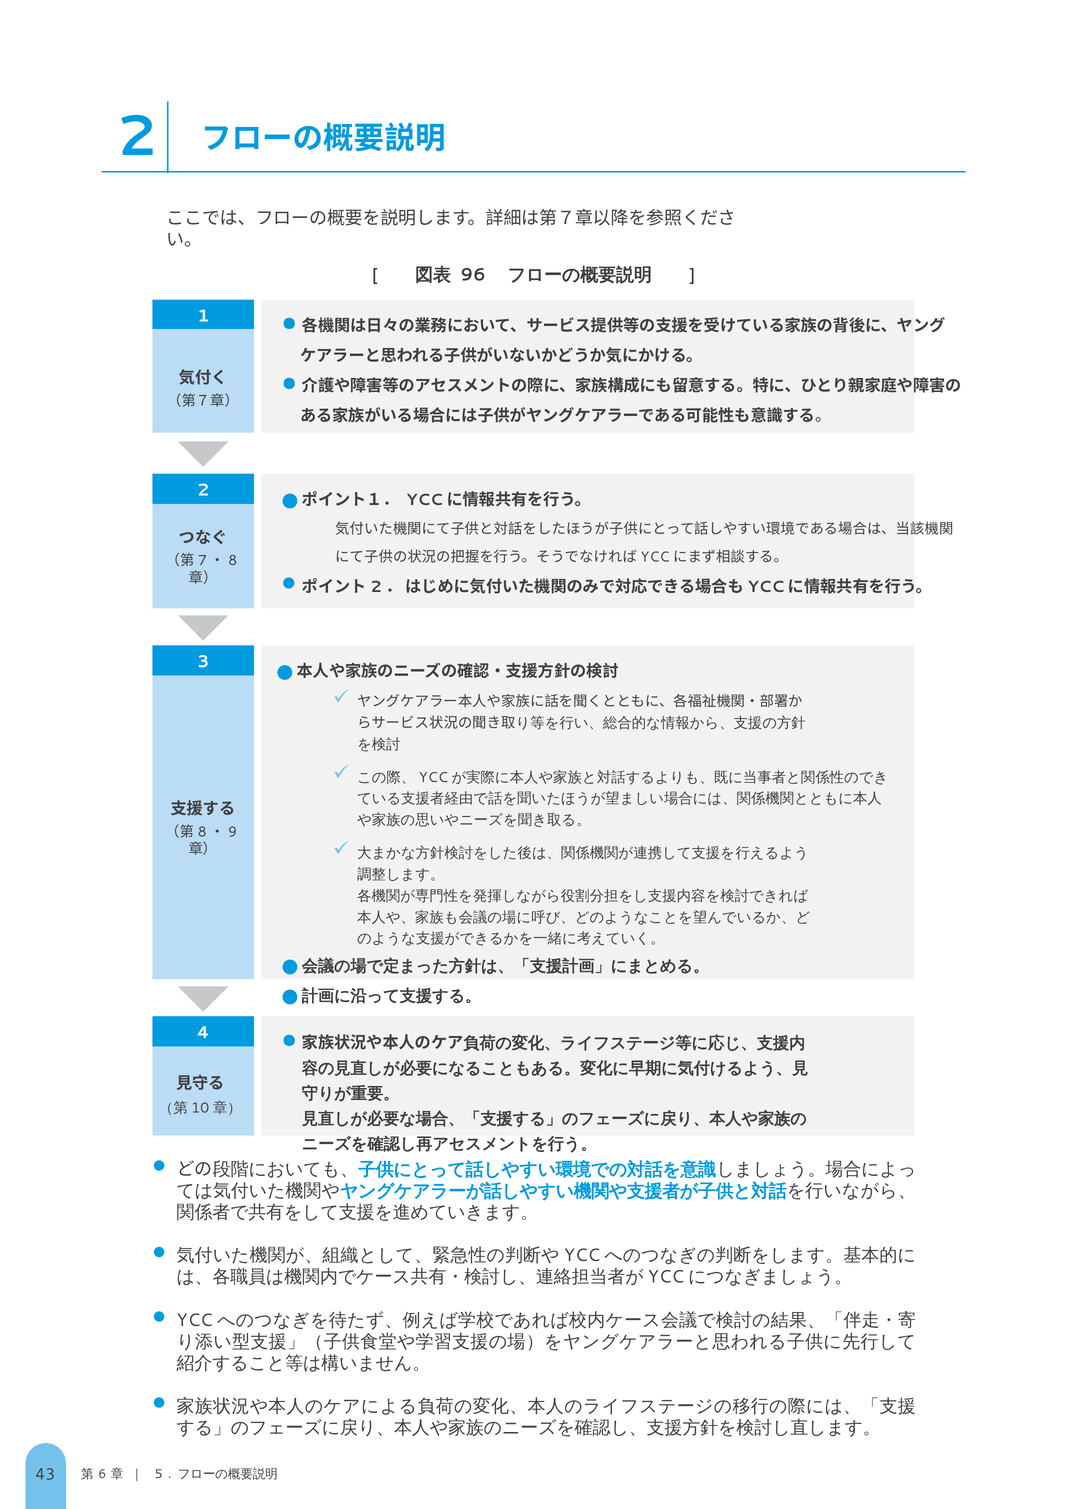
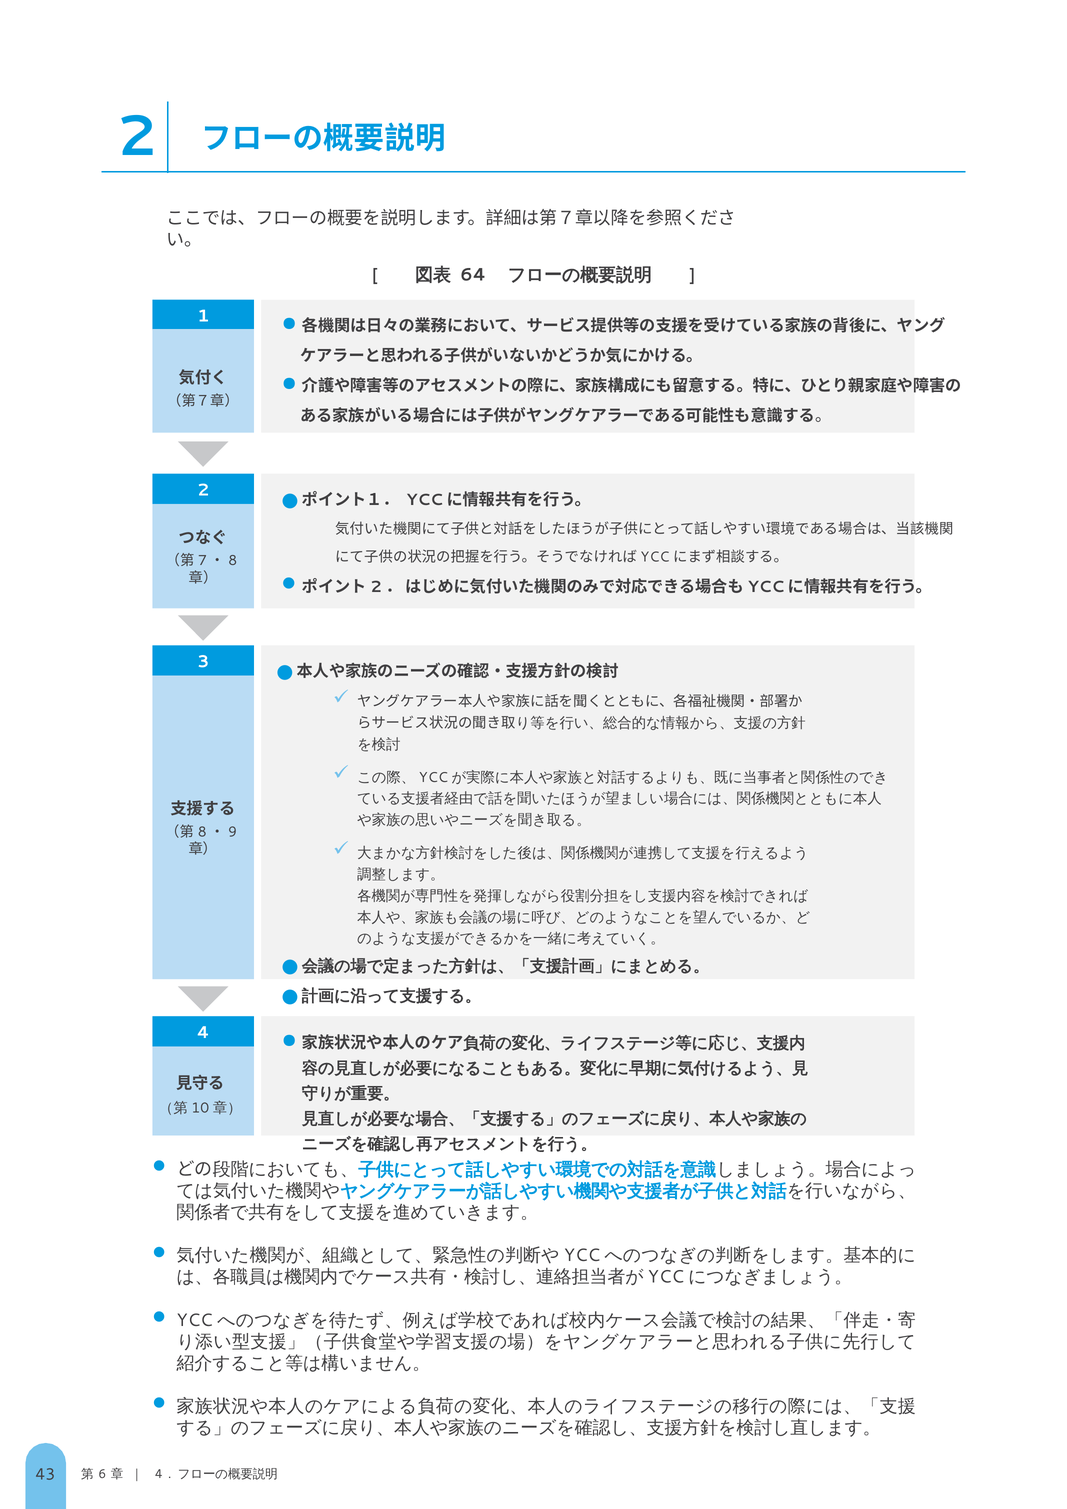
96: 96 -> 64 (473, 275)
5: 5 -> 4 (159, 1474)
